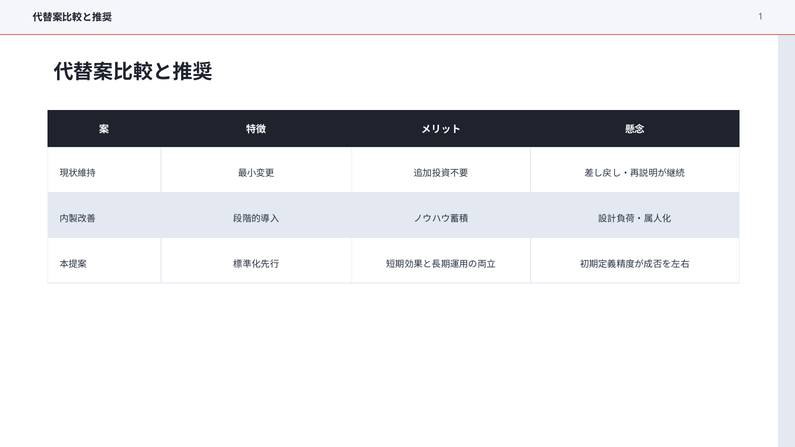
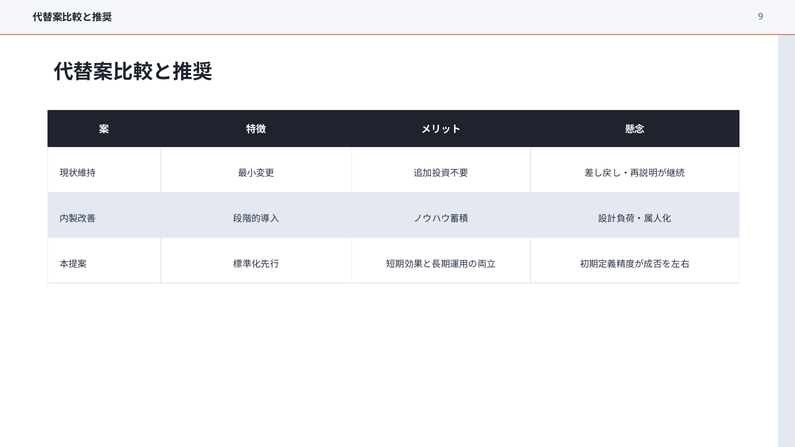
1: 1 -> 9 (761, 17)
